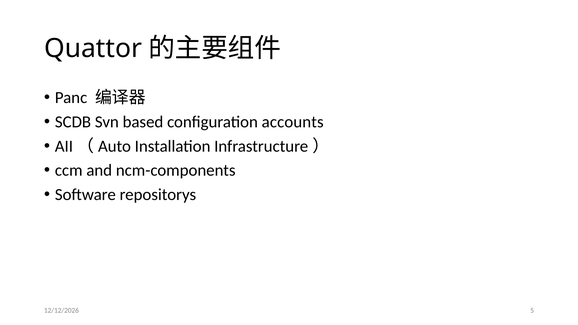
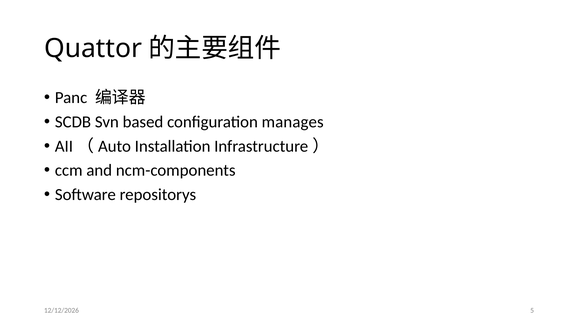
accounts: accounts -> manages (293, 122)
